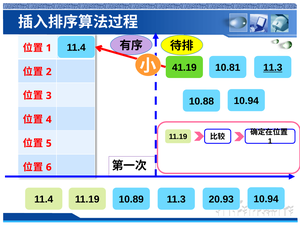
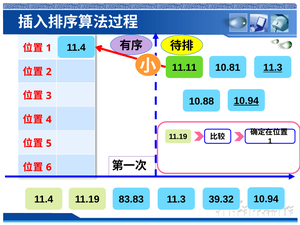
41.19: 41.19 -> 11.11 (184, 68)
10.94 underline: none -> present (246, 101)
10.89: 10.89 -> 83.83 (131, 199)
20.93: 20.93 -> 39.32 (221, 199)
